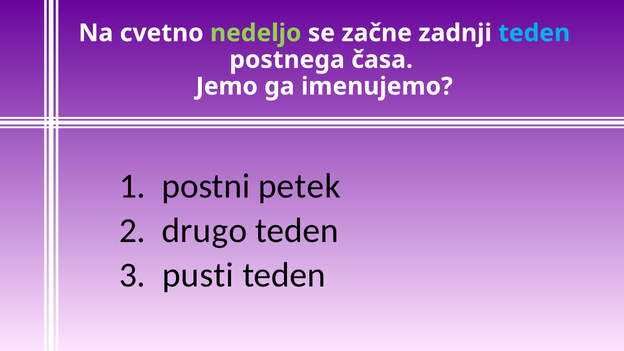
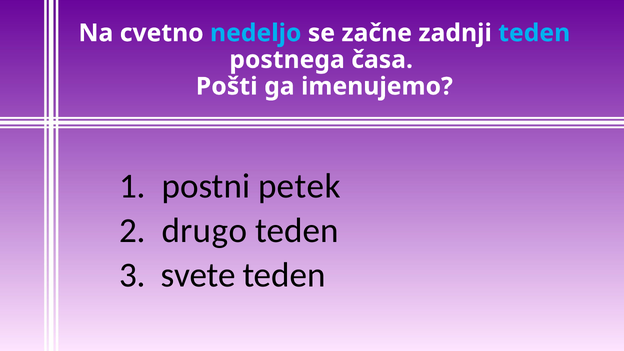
nedeljo colour: light green -> light blue (256, 33)
Jemo: Jemo -> Pošti (227, 86)
pusti: pusti -> svete (198, 275)
